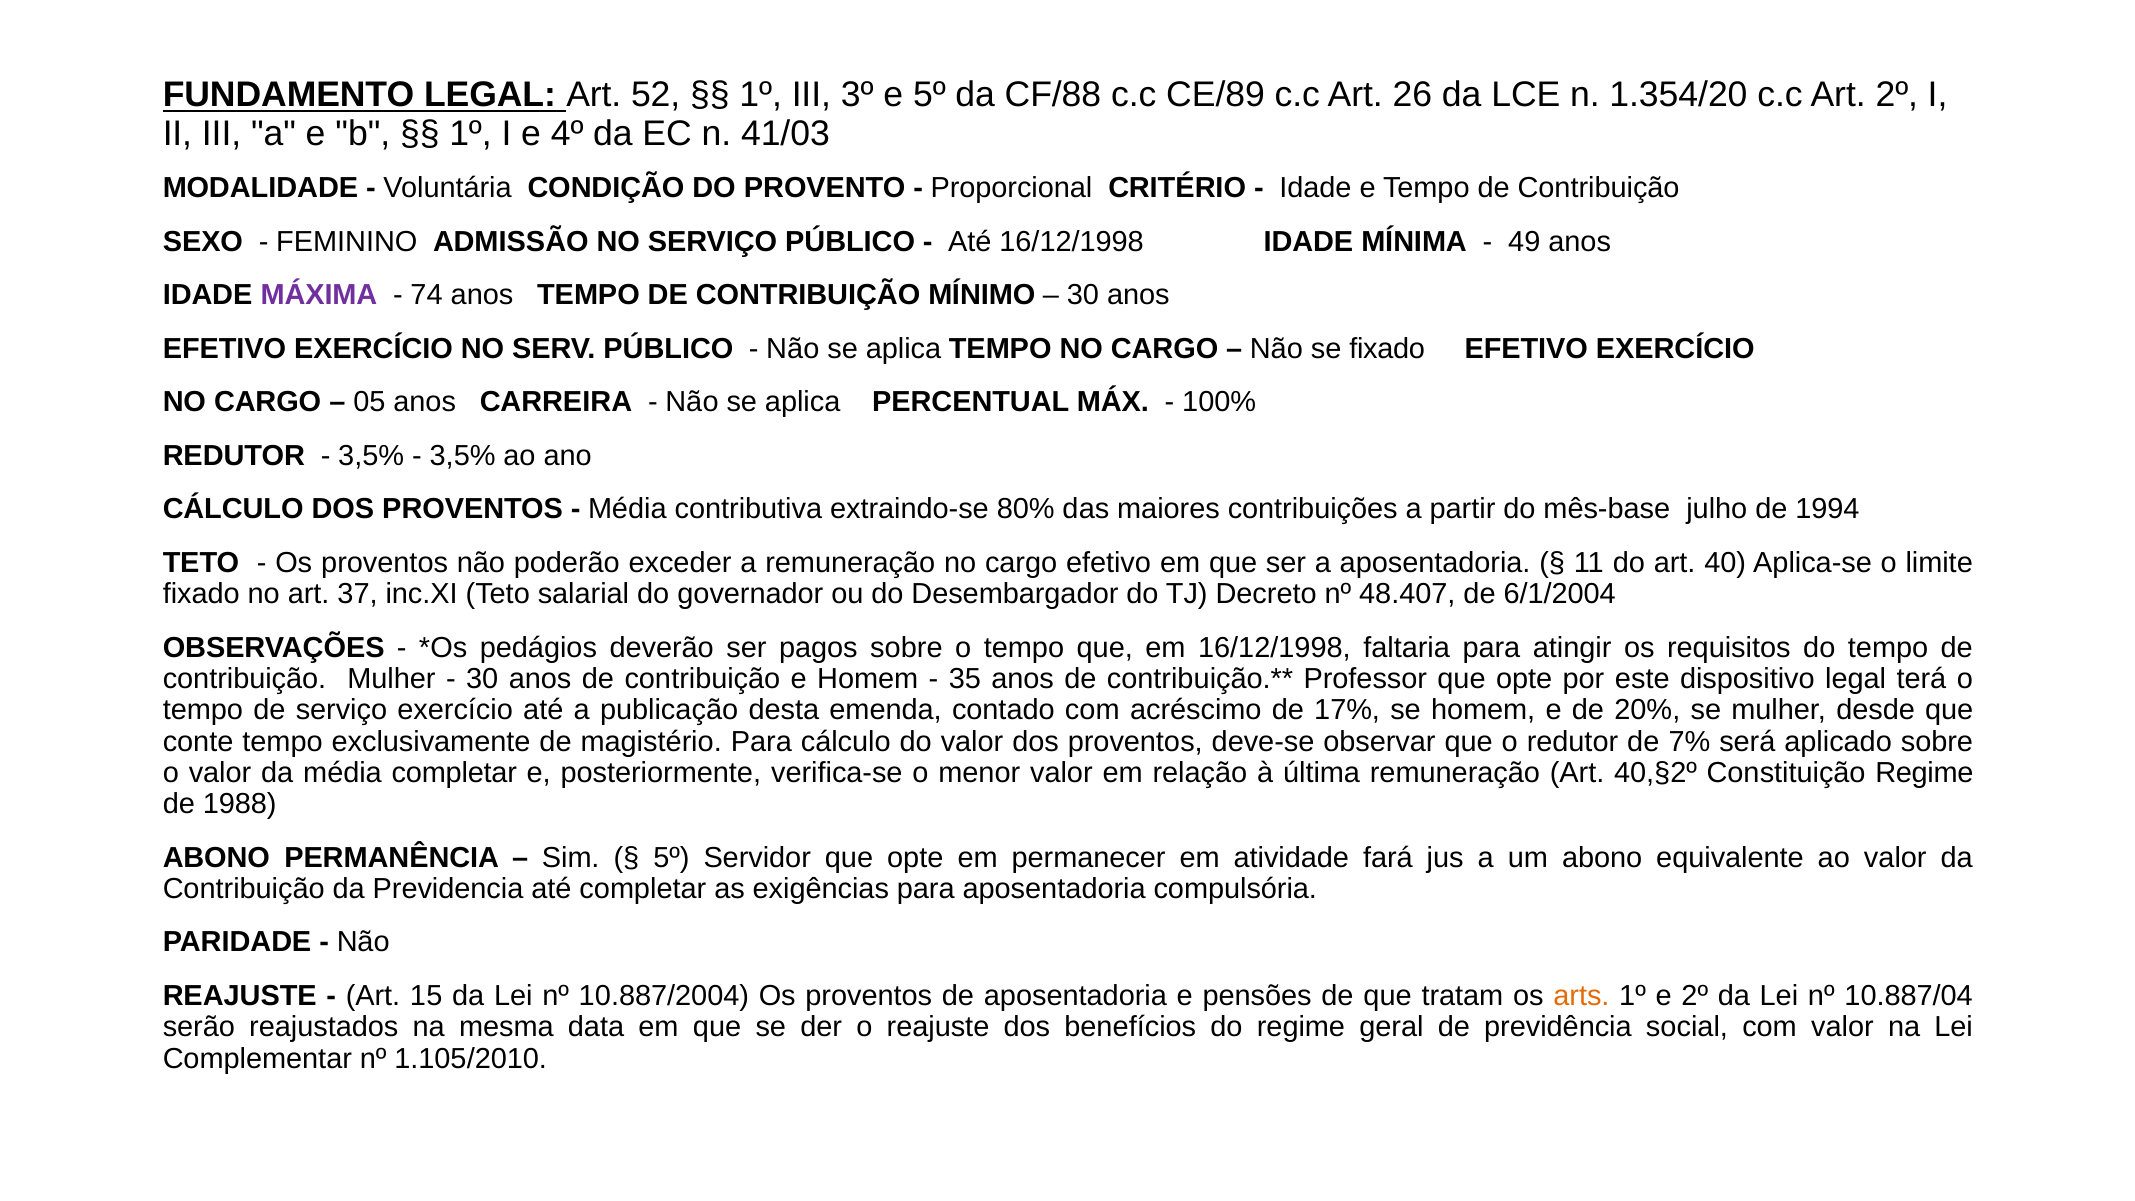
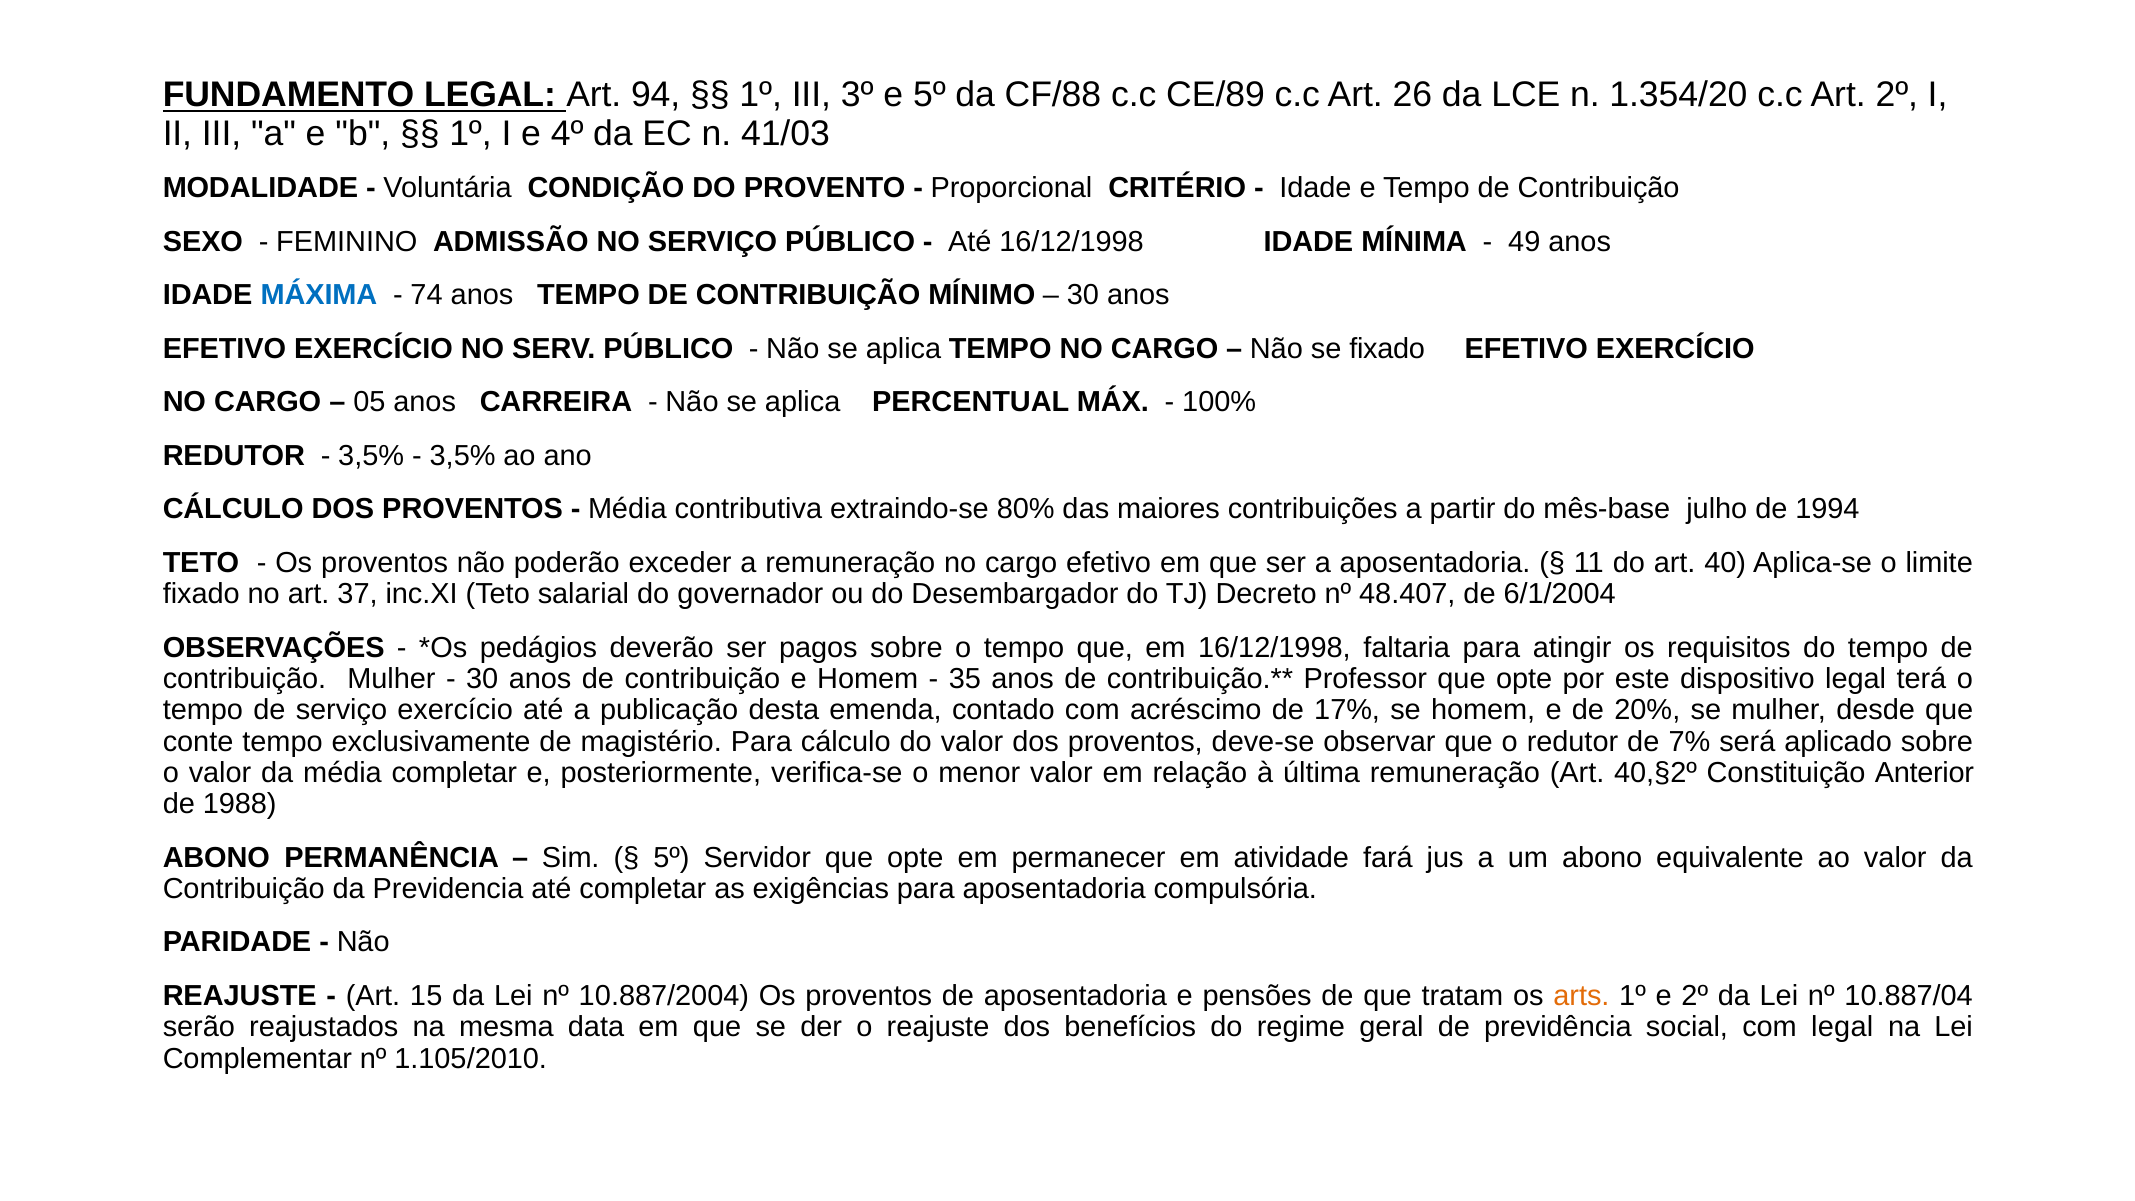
52: 52 -> 94 (656, 95)
MÁXIMA colour: purple -> blue (319, 295)
Constituição Regime: Regime -> Anterior (1924, 773)
com valor: valor -> legal (1842, 1027)
